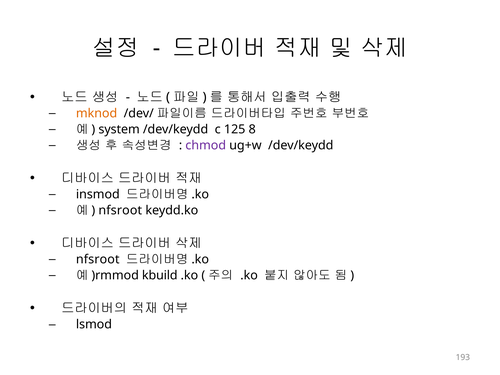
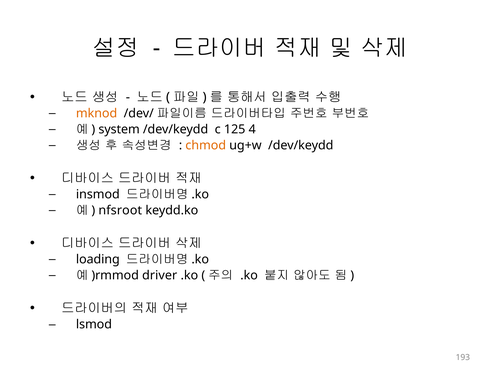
8: 8 -> 4 (252, 129)
chmod colour: purple -> orange (206, 145)
nfsroot: nfsroot -> loading (98, 259)
kbuild: kbuild -> driver (160, 275)
